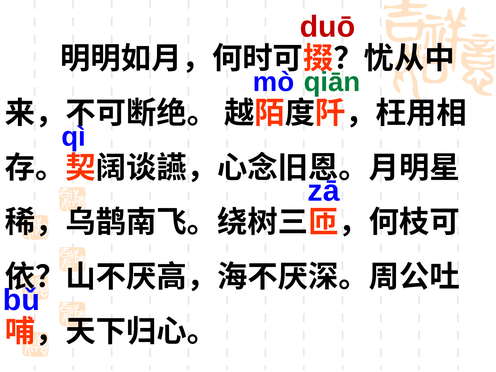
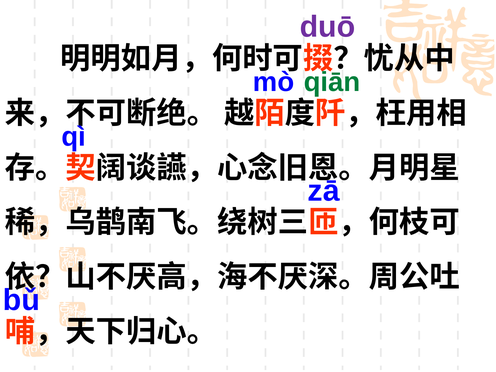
duō colour: red -> purple (327, 27)
